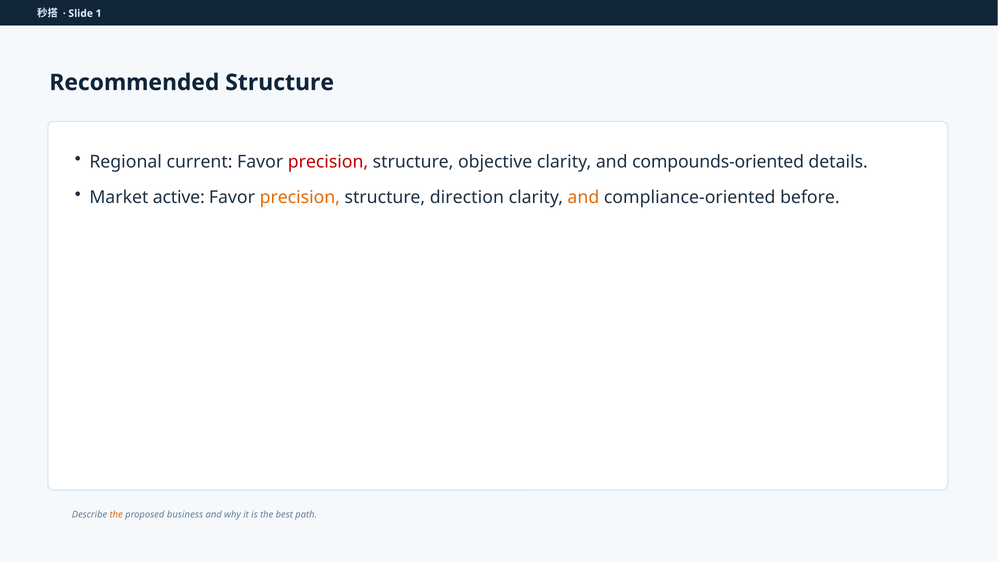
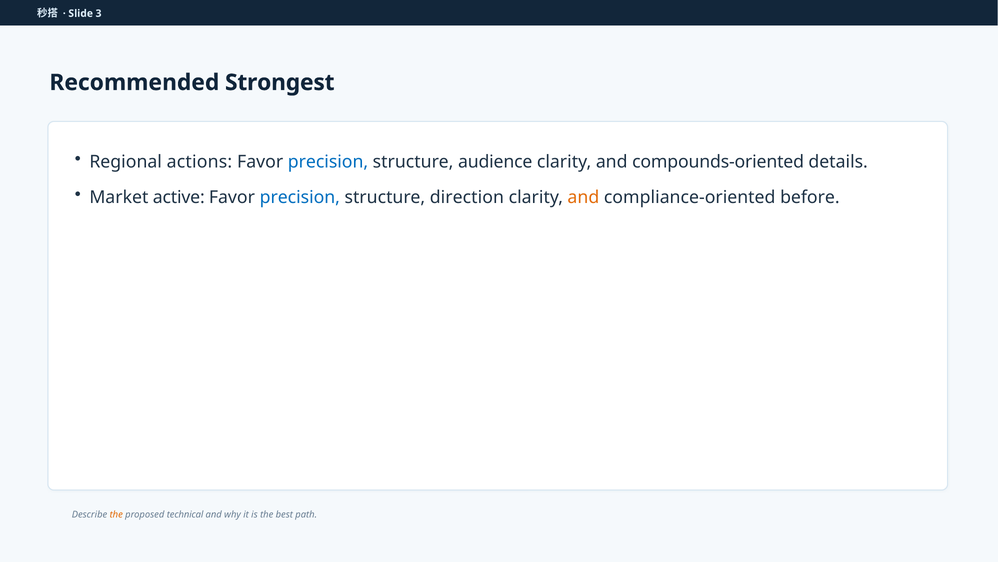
1: 1 -> 3 (99, 13)
Recommended Structure: Structure -> Strongest (280, 82)
current: current -> actions (199, 162)
precision colour: red -> blue (328, 162)
objective: objective -> audience (495, 162)
precision colour: orange -> blue (300, 197)
business: business -> technical (185, 514)
